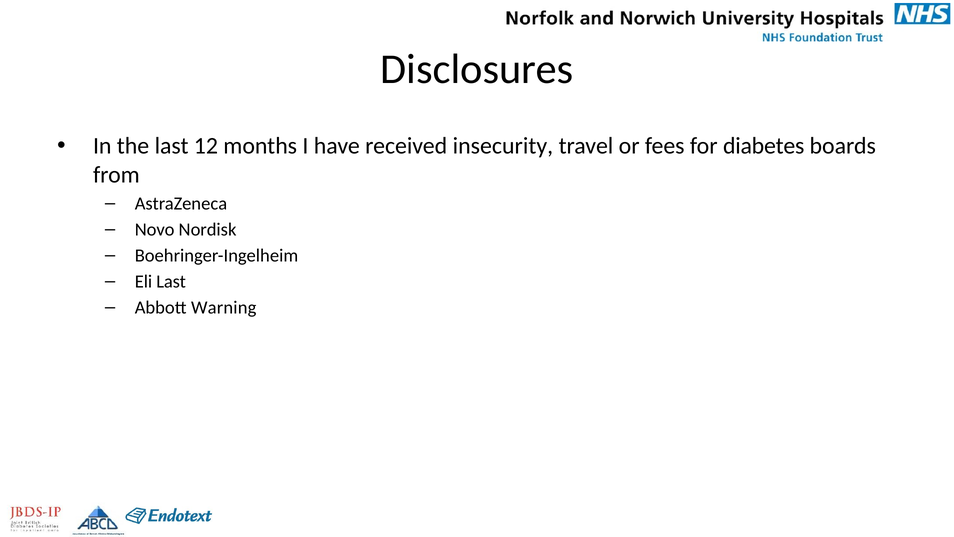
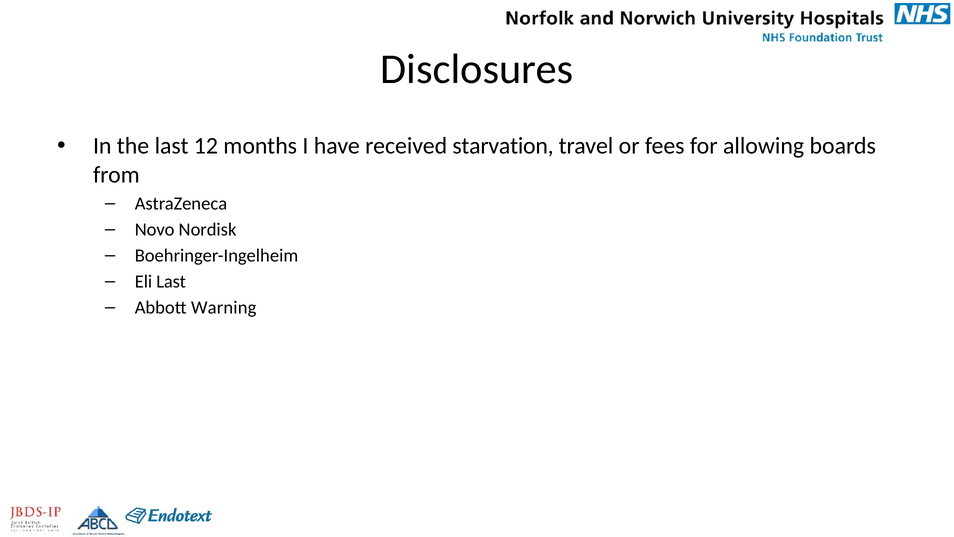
insecurity: insecurity -> starvation (503, 146)
diabetes: diabetes -> allowing (764, 146)
